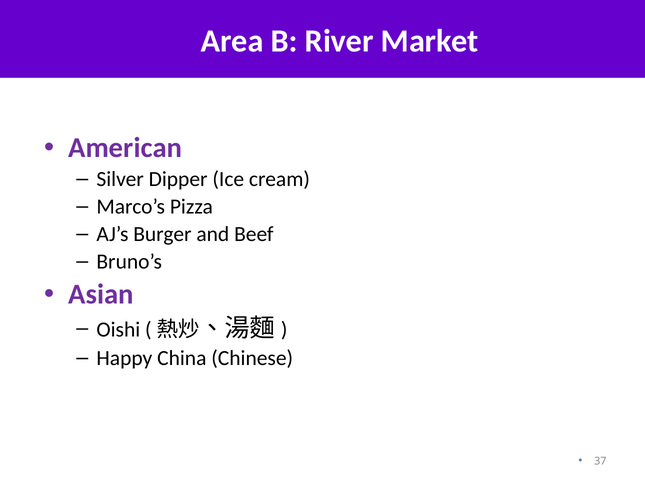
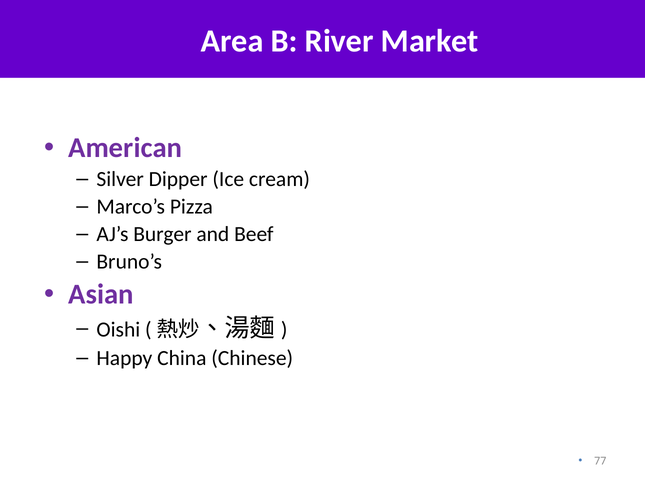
37: 37 -> 77 (600, 461)
